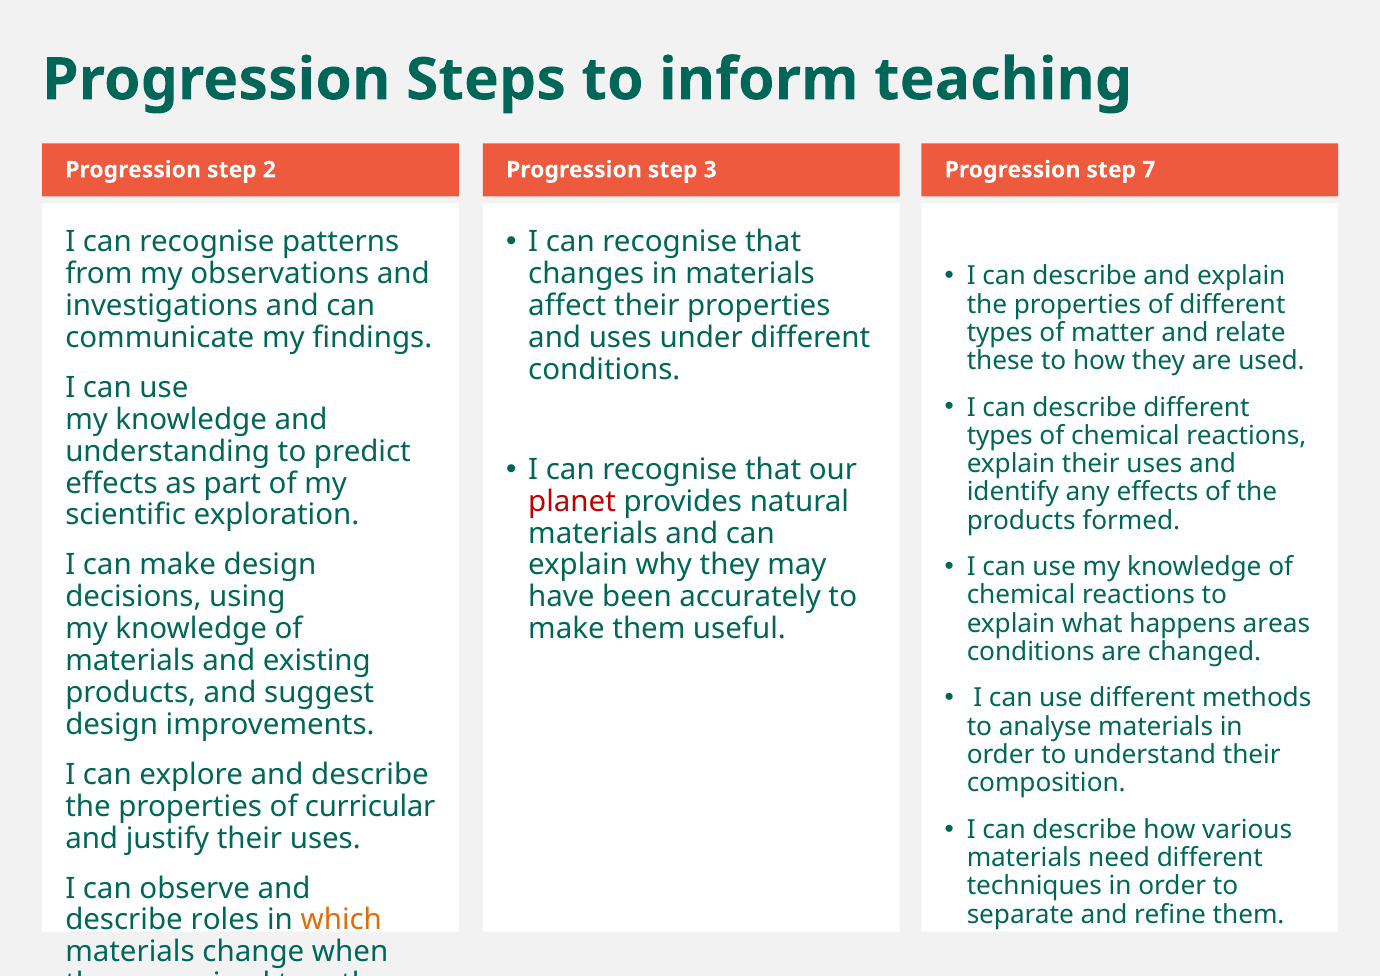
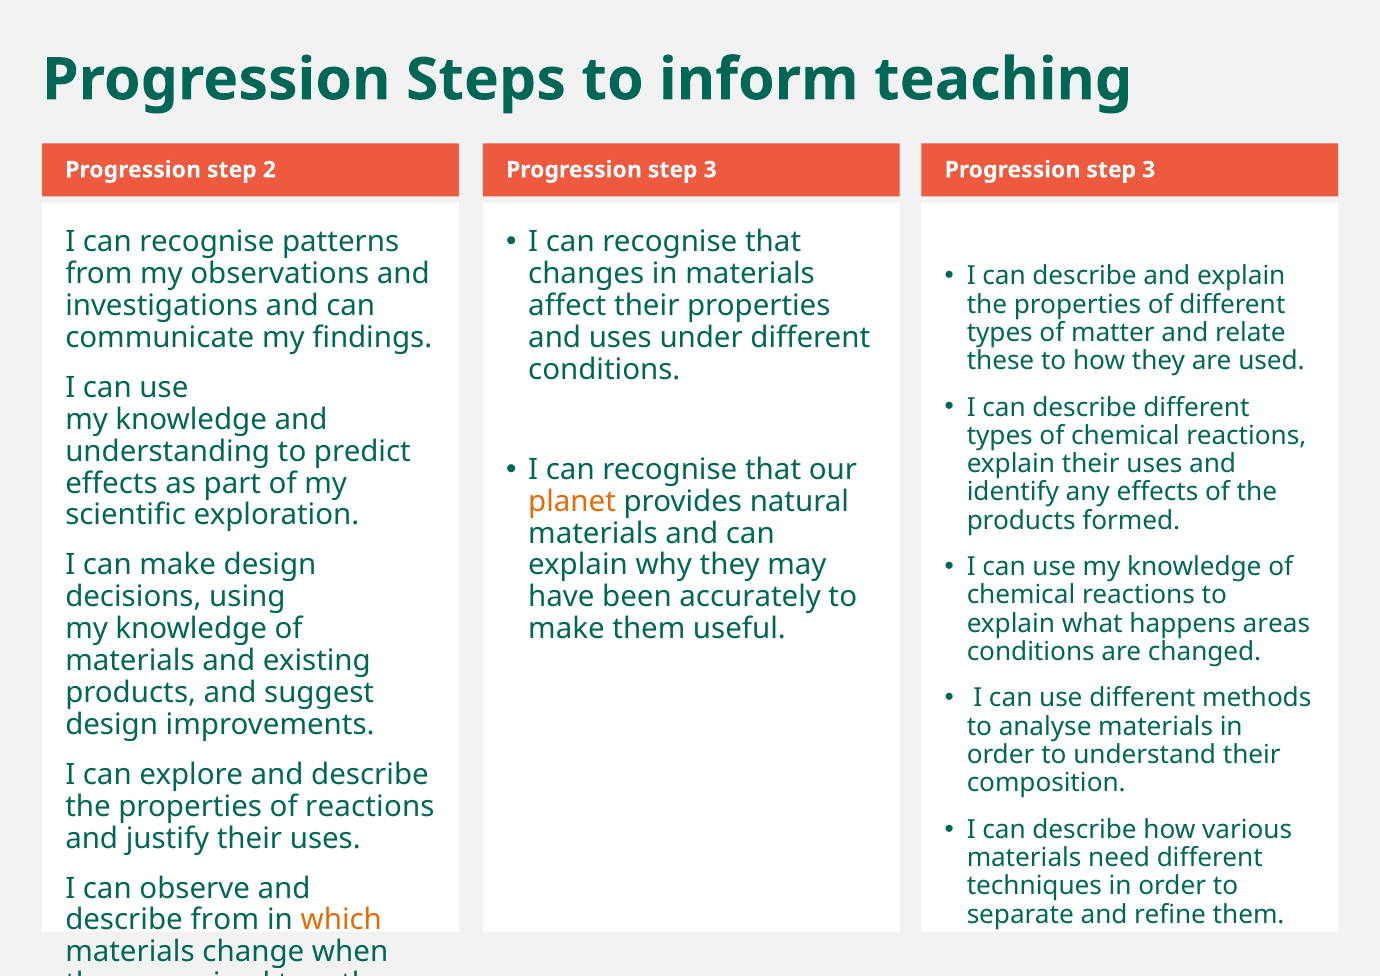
7: 7 -> 3 (1149, 170)
planet colour: red -> orange (572, 501)
of curricular: curricular -> reactions (370, 806)
describe roles: roles -> from (225, 920)
